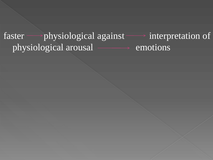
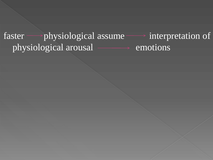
against: against -> assume (111, 36)
